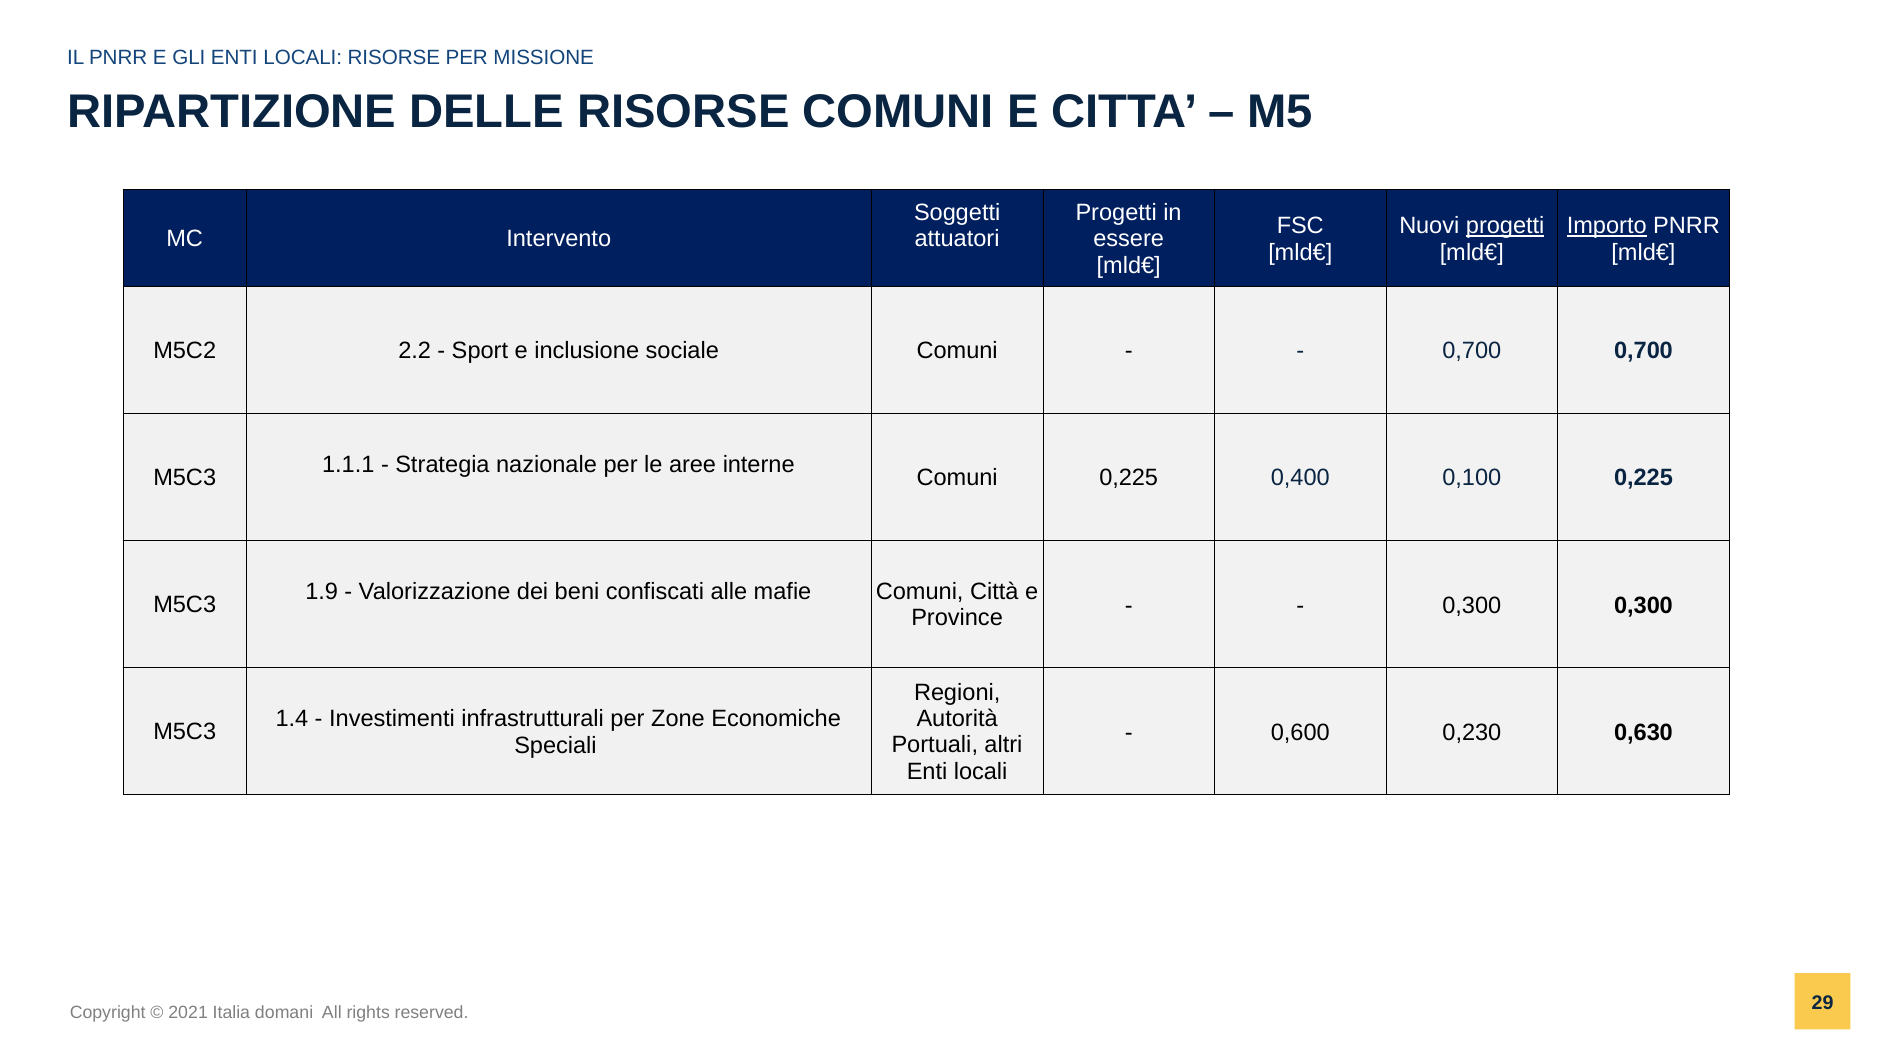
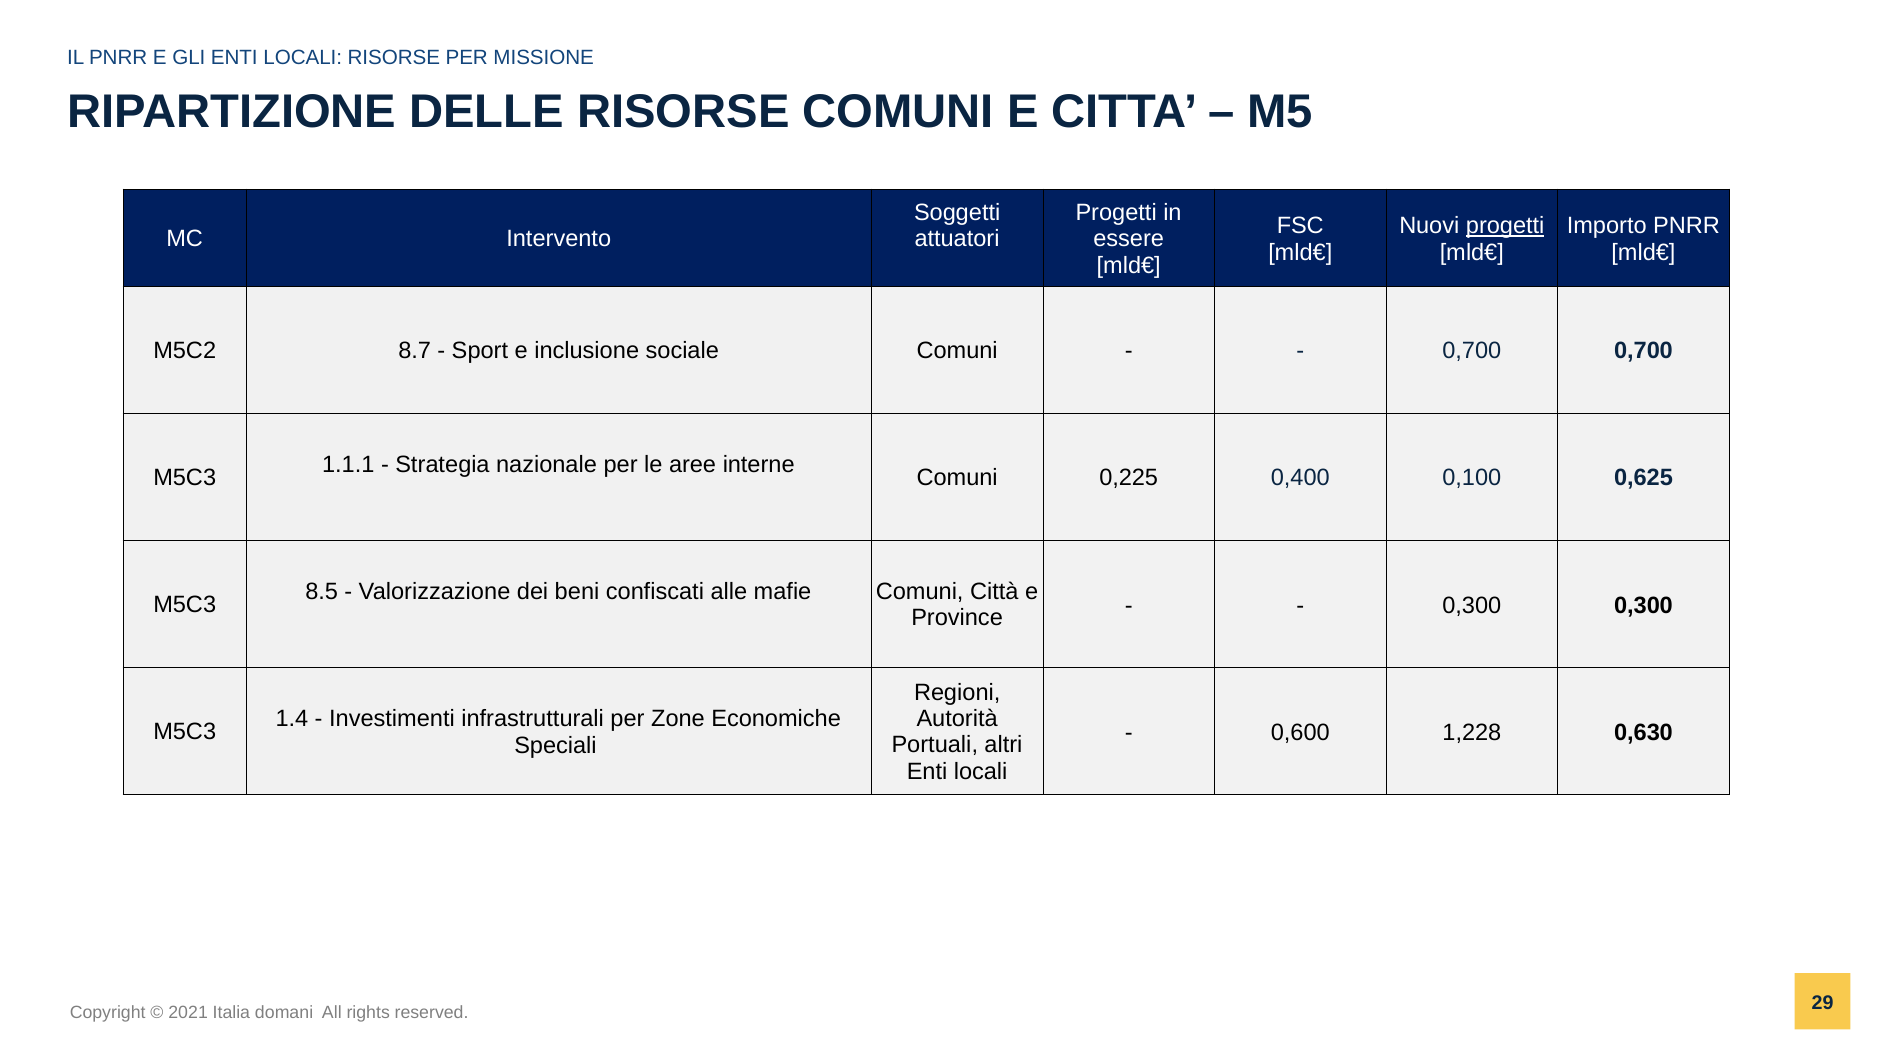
Importo underline: present -> none (1607, 226)
2.2: 2.2 -> 8.7 (415, 351)
0,100 0,225: 0,225 -> 0,625 (1643, 478)
1.9: 1.9 -> 8.5 (322, 592)
0,230: 0,230 -> 1,228 (1472, 732)
